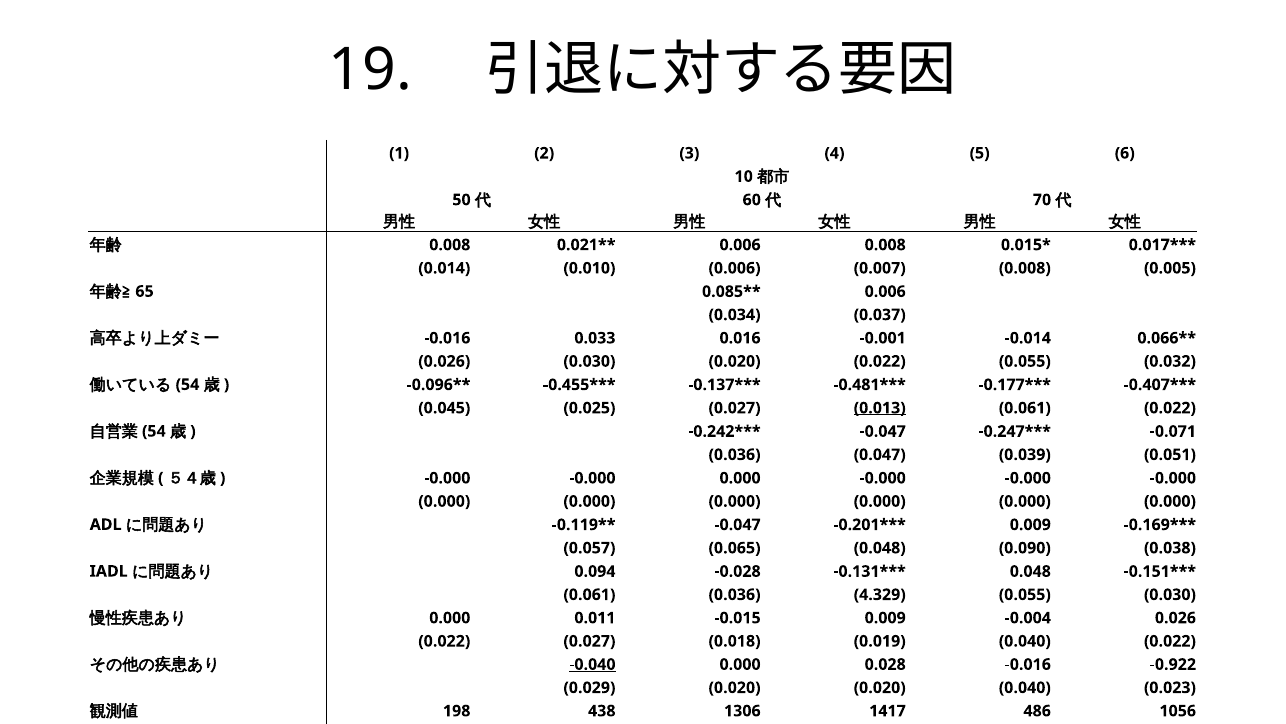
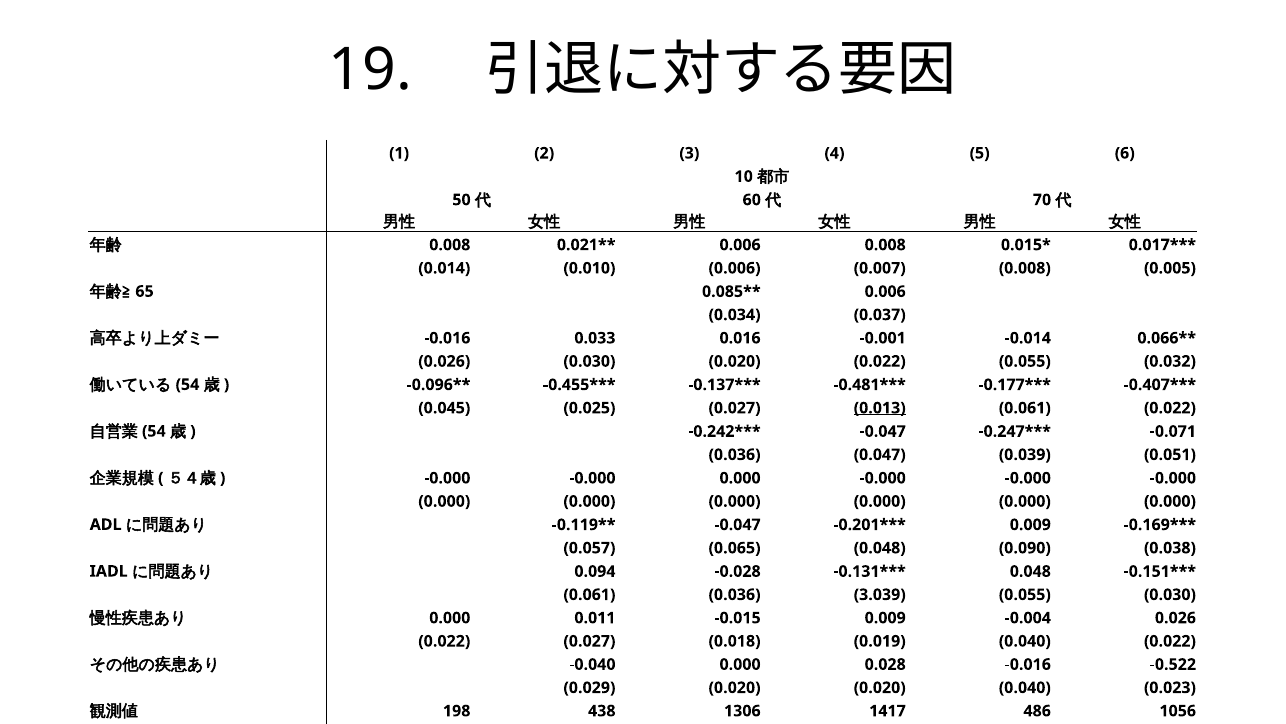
4.329: 4.329 -> 3.039 (880, 594)
-0.040 underline: present -> none (592, 664)
-0.922: -0.922 -> -0.522 (1173, 664)
